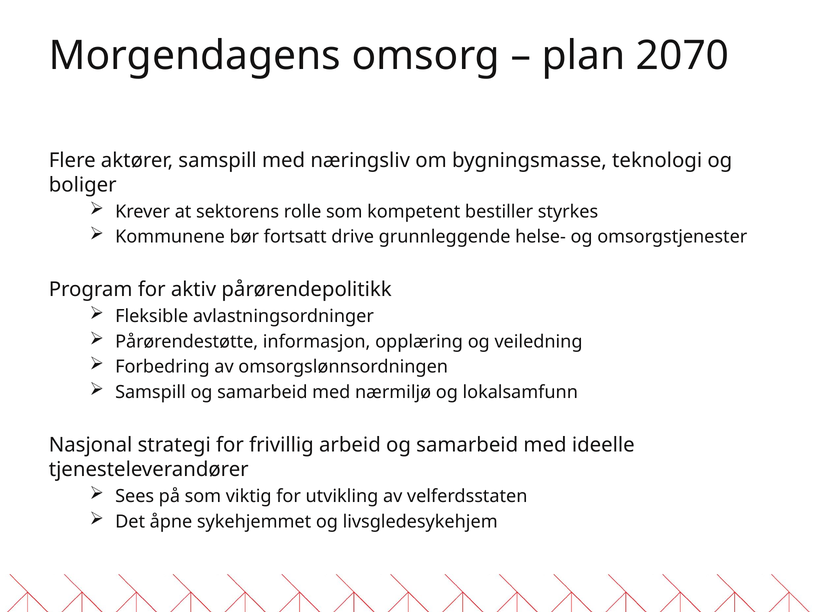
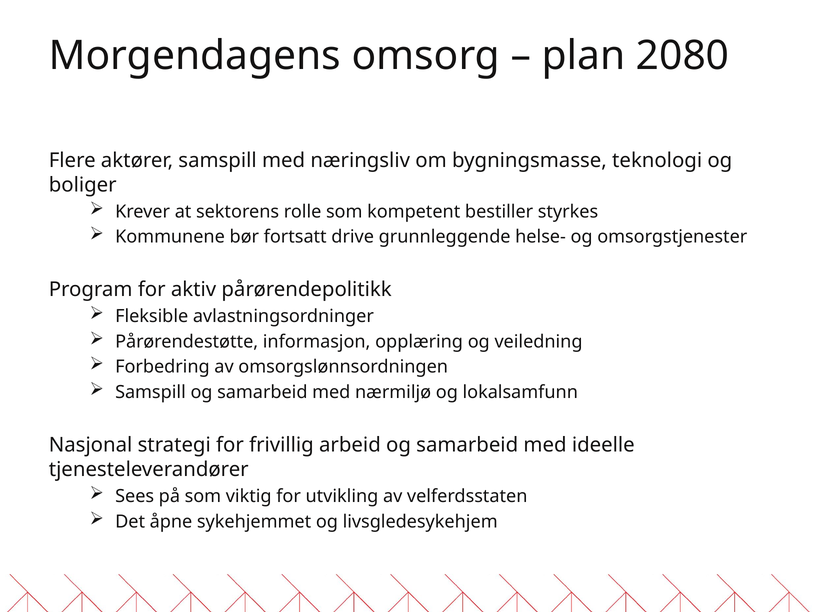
2070: 2070 -> 2080 (683, 56)
